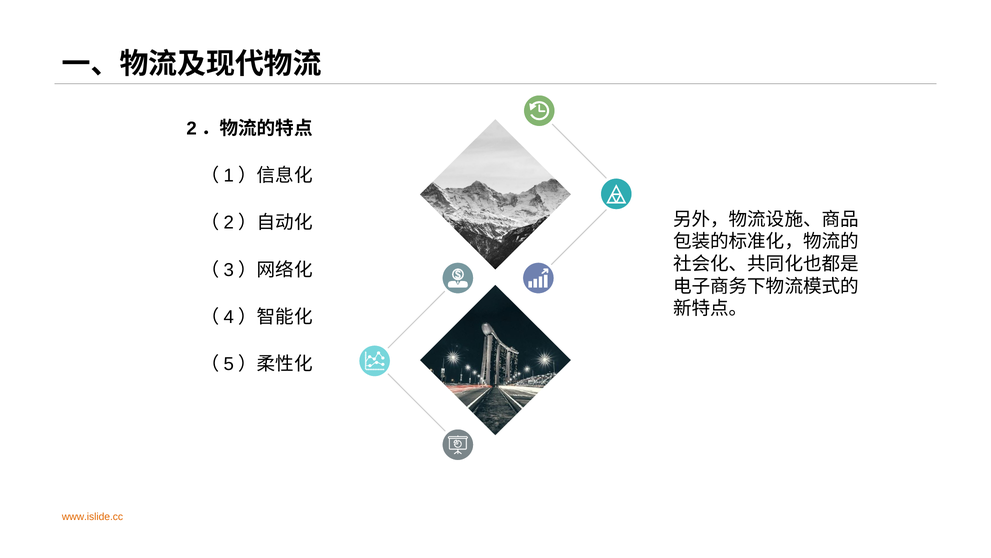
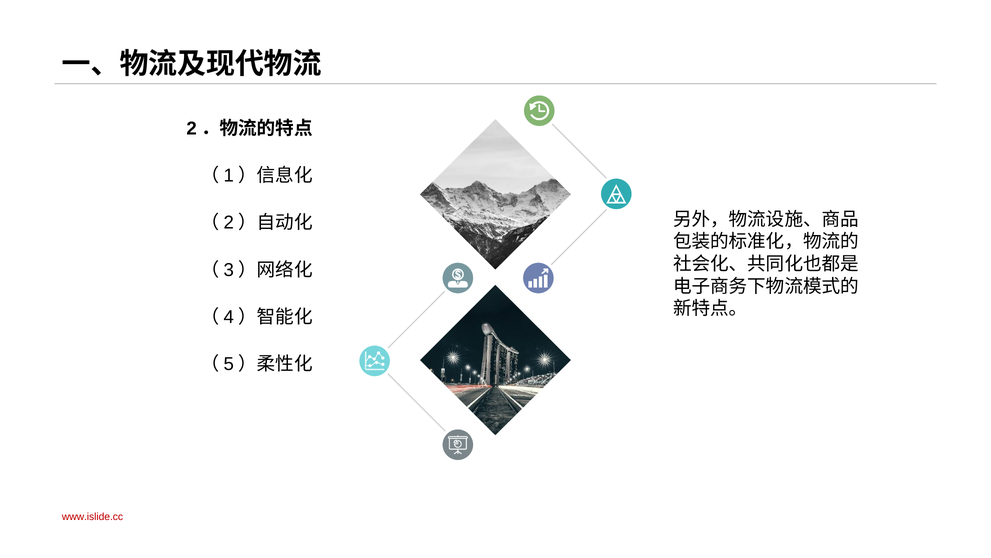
www.islide.cc colour: orange -> red (92, 516)
